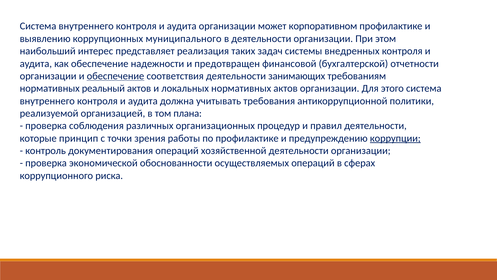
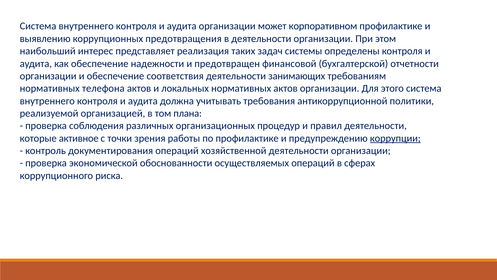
муниципального: муниципального -> предотвращения (184, 39)
внедренных: внедренных -> определены (352, 51)
обеспечение underline: present -> none (116, 76)
реальный: реальный -> телефона (103, 88)
принцип: принцип -> активное (79, 138)
